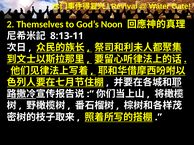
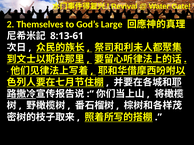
Noon: Noon -> Large (112, 24)
8:13-11: 8:13-11 -> 8:13-61 (67, 36)
